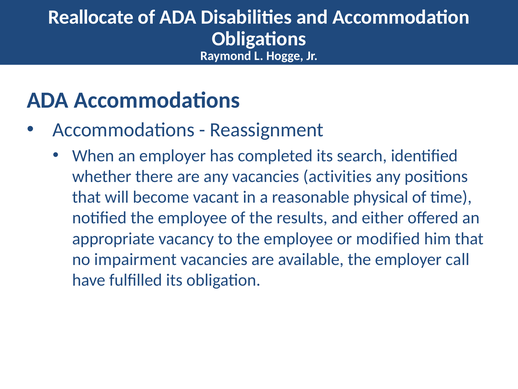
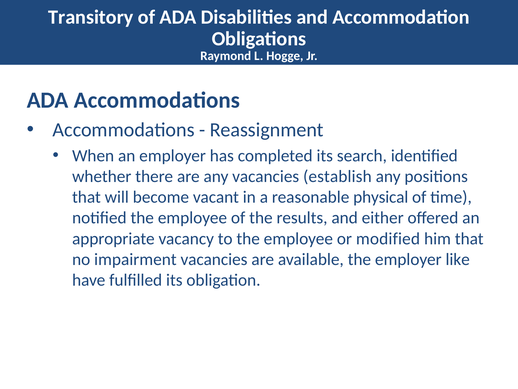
Reallocate: Reallocate -> Transitory (91, 17)
activities: activities -> establish (337, 176)
call: call -> like (458, 259)
